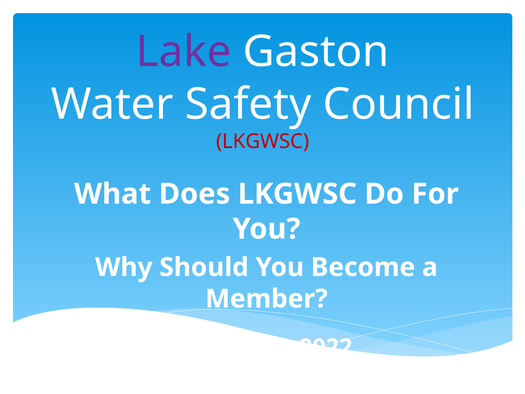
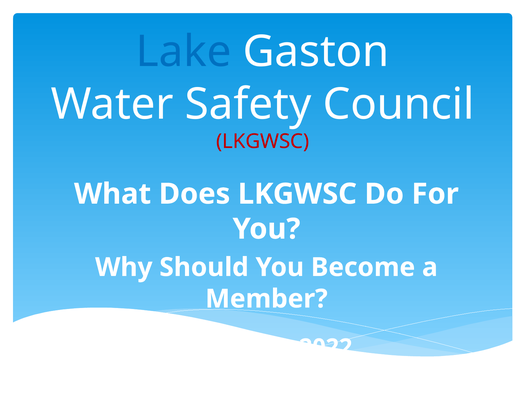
Lake colour: purple -> blue (184, 52)
